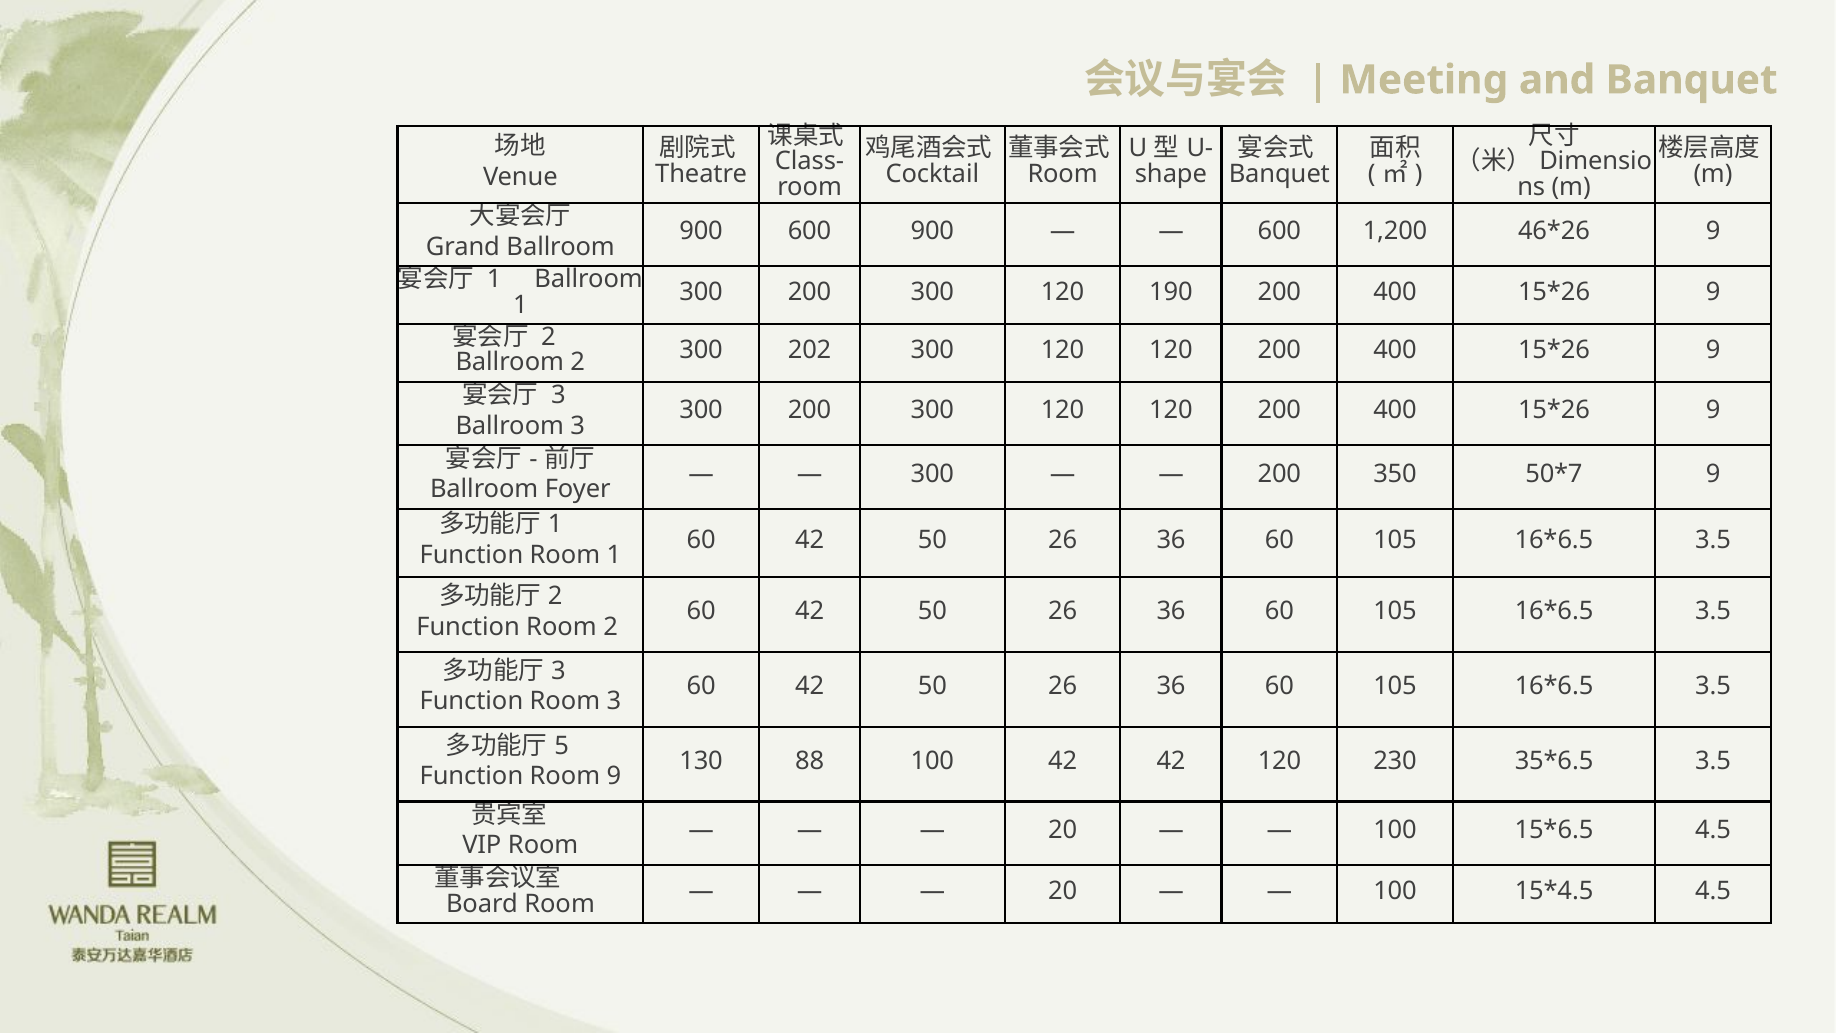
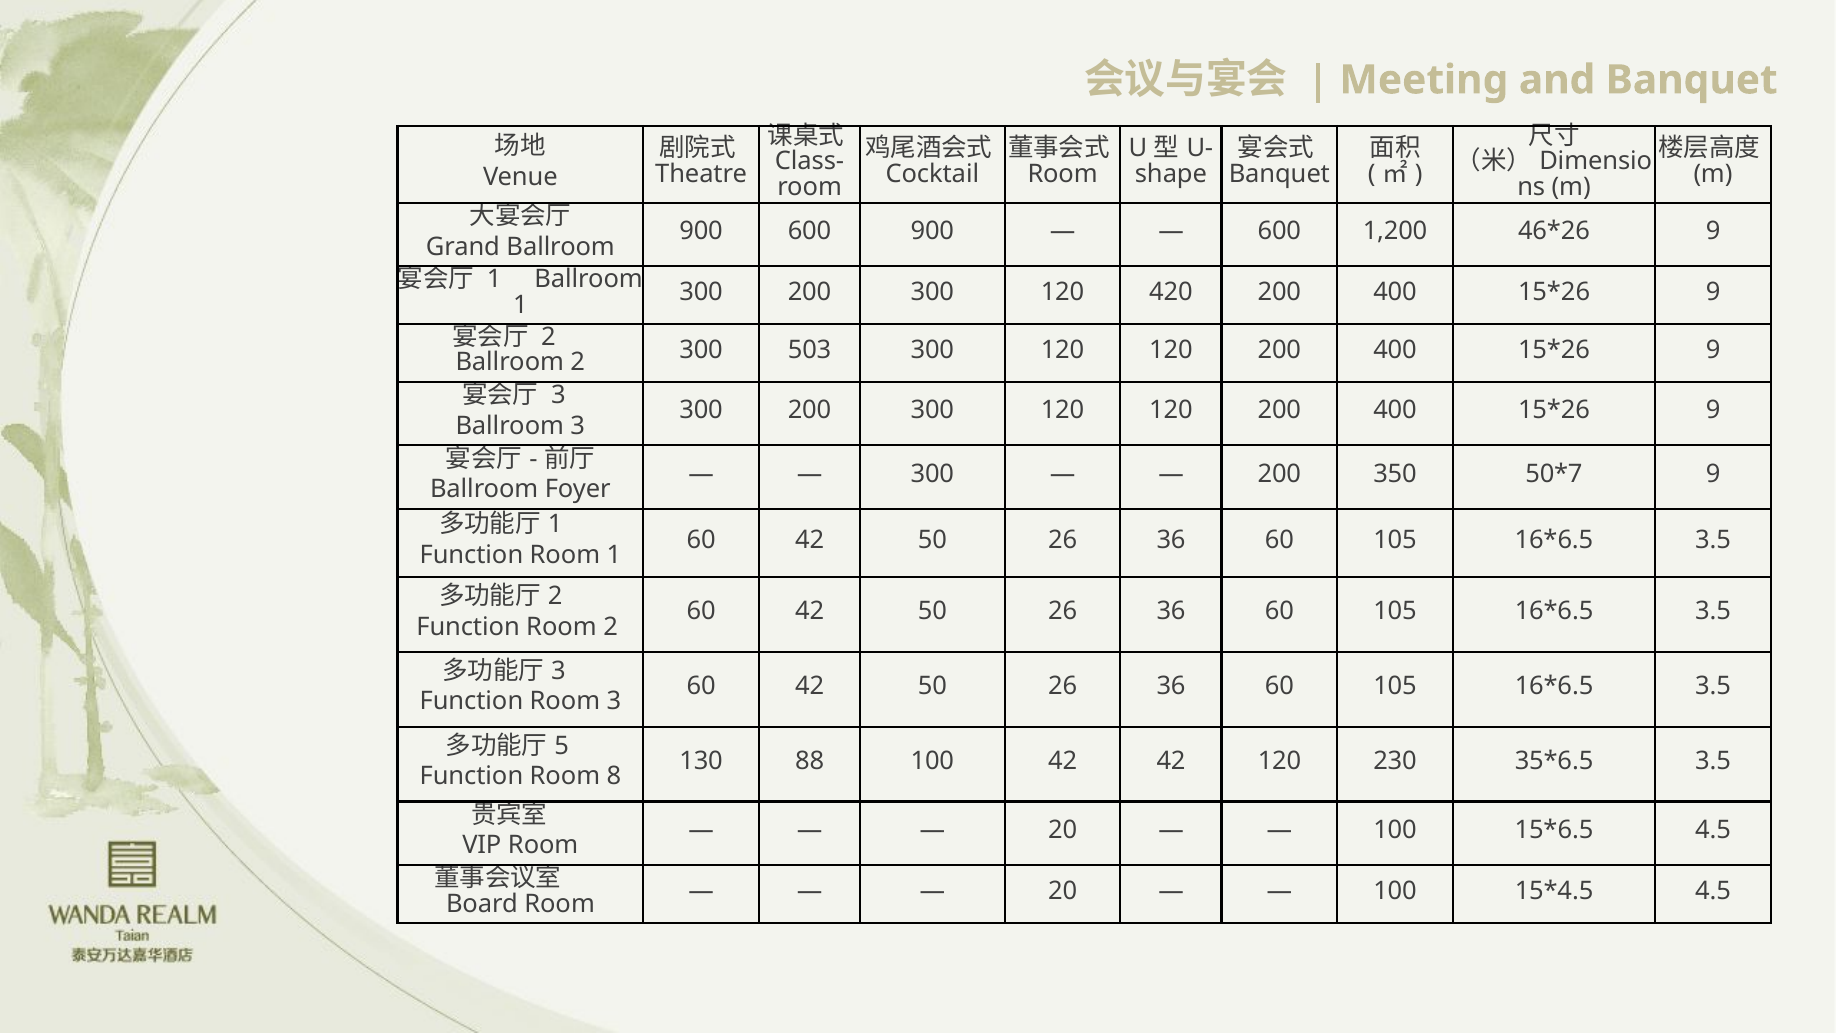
190: 190 -> 420 (1171, 292)
202: 202 -> 503 (810, 350)
Room 9: 9 -> 8 (614, 776)
